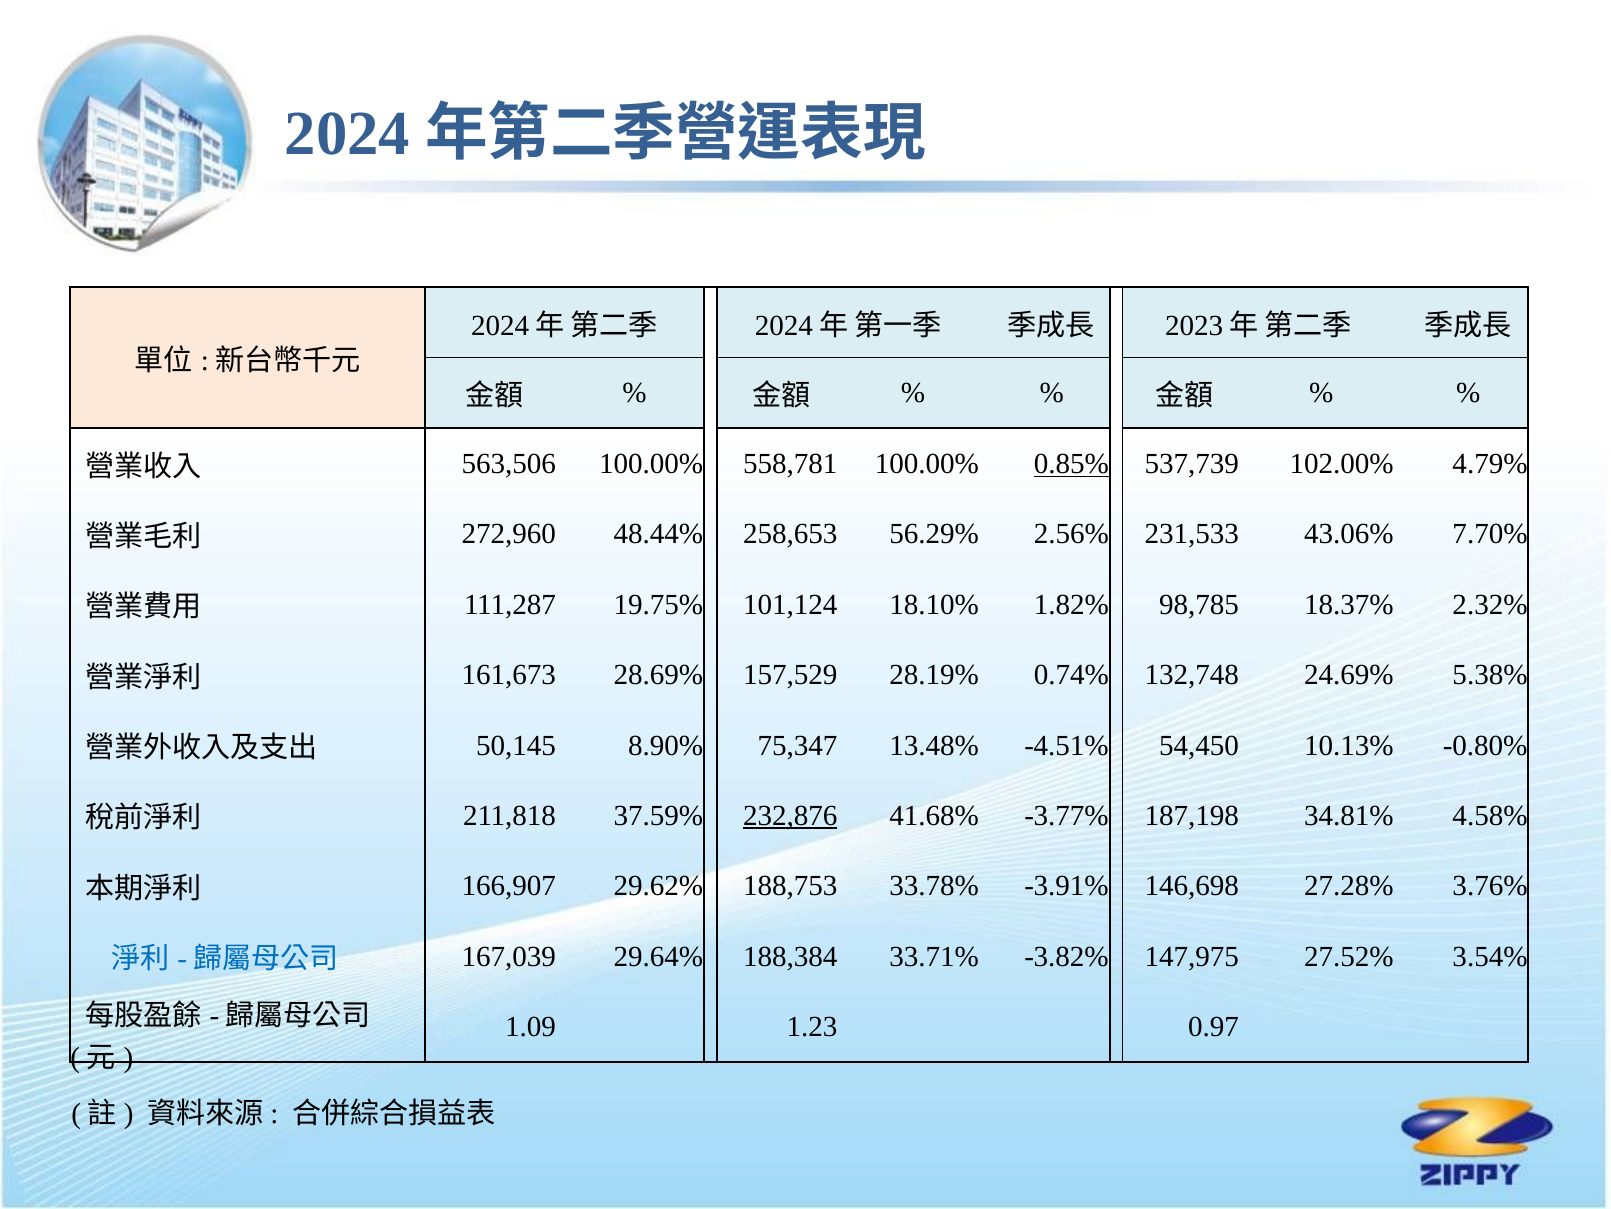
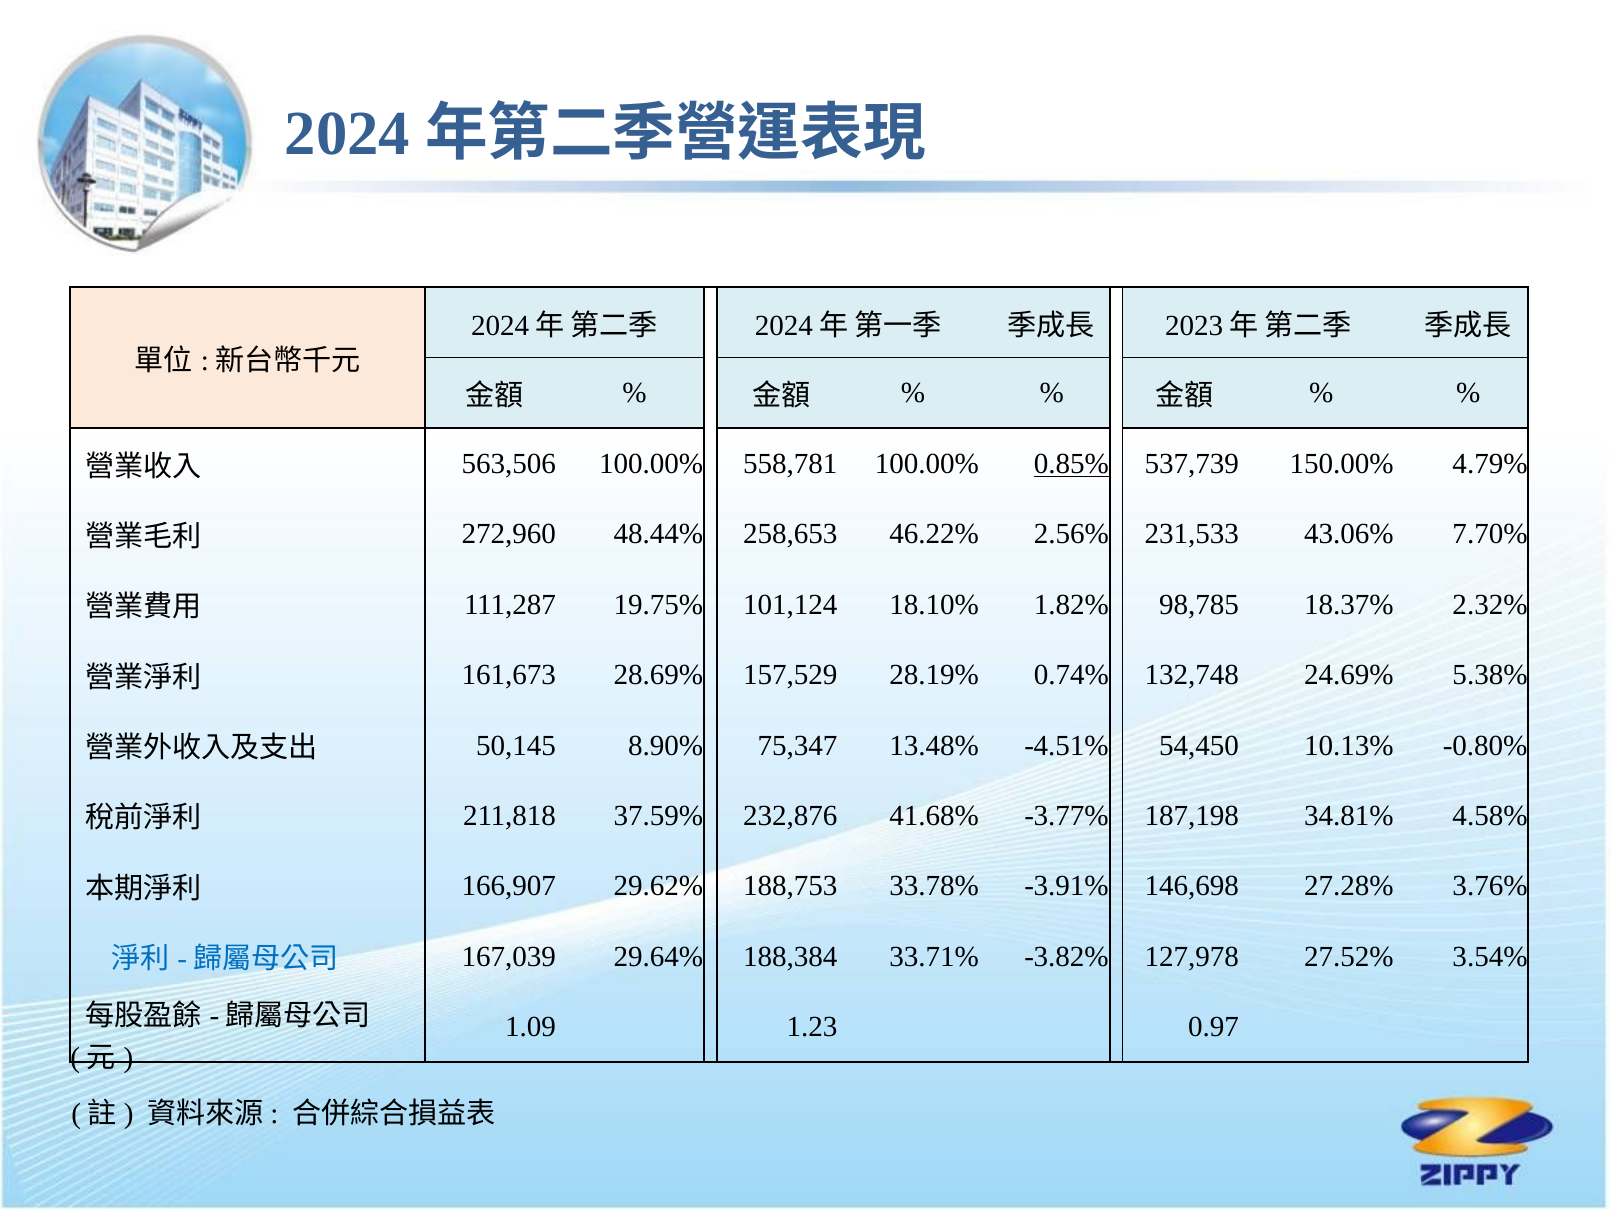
102.00%: 102.00% -> 150.00% (1342, 464)
56.29%: 56.29% -> 46.22% (934, 534)
232,876 underline: present -> none (790, 815)
147,975: 147,975 -> 127,978 (1192, 956)
